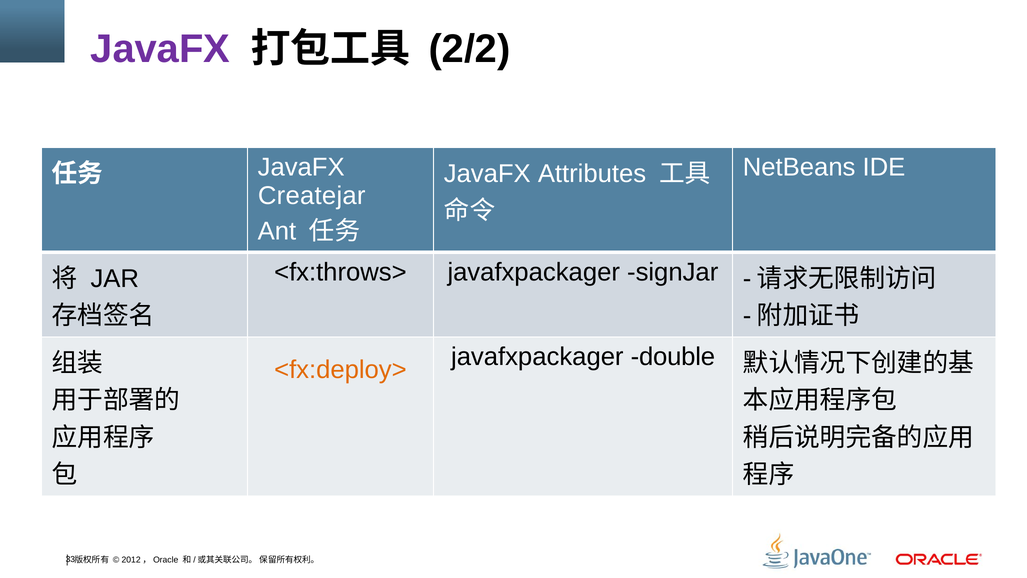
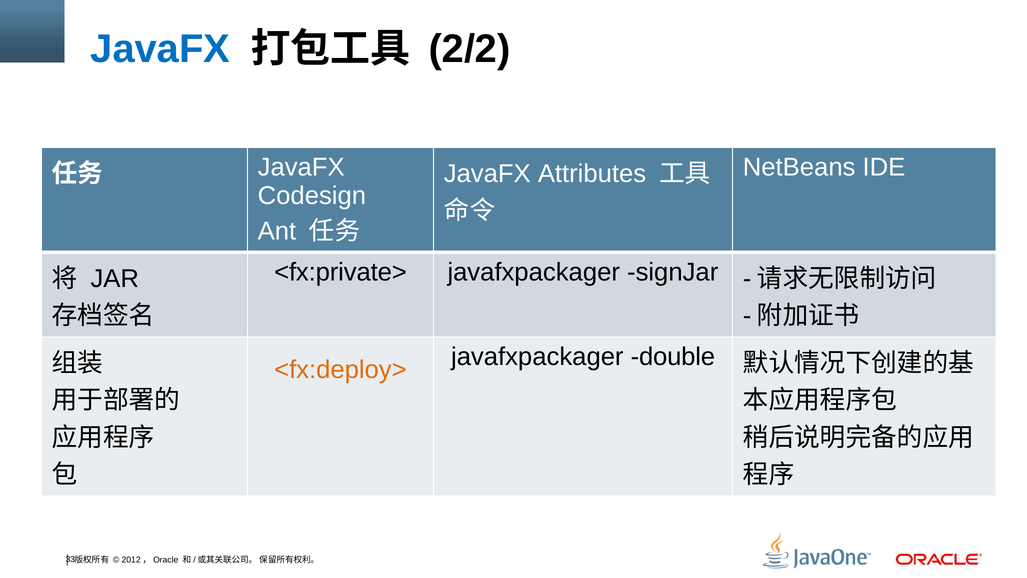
JavaFX colour: purple -> blue (160, 49)
Createjar: Createjar -> Codesign (312, 196)
<fx:throws>: <fx:throws> -> <fx:private> (340, 272)
